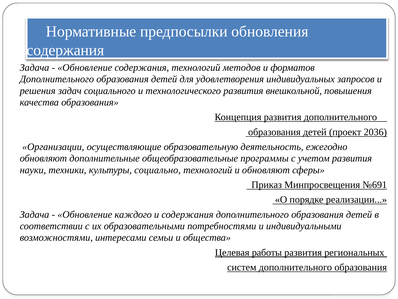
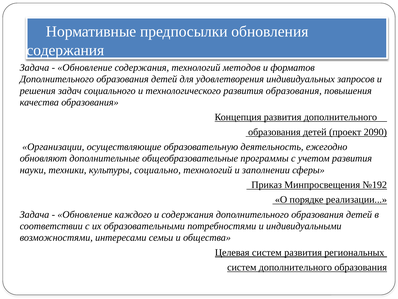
развития внешкольной: внешкольной -> образования (294, 91)
2036: 2036 -> 2090 (375, 132)
и обновляют: обновляют -> заполнении (266, 170)
№691: №691 -> №192 (375, 185)
Целевая работы: работы -> систем (267, 252)
